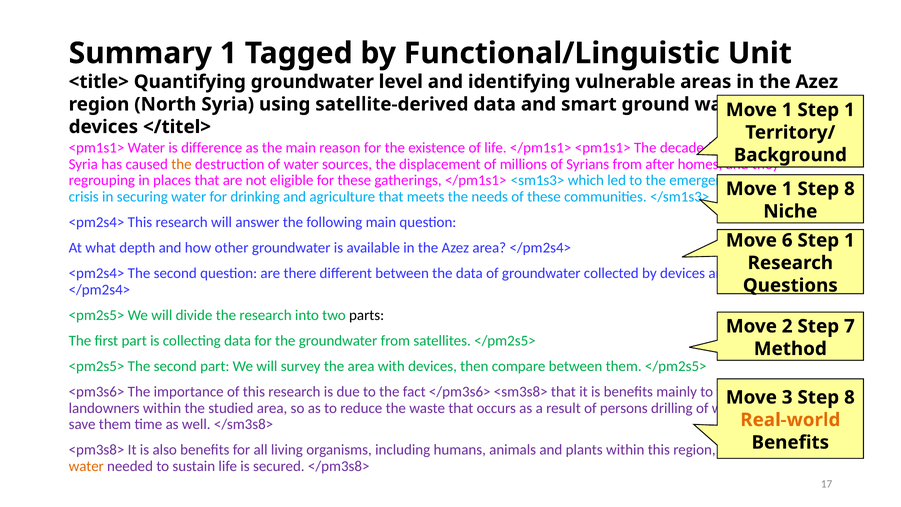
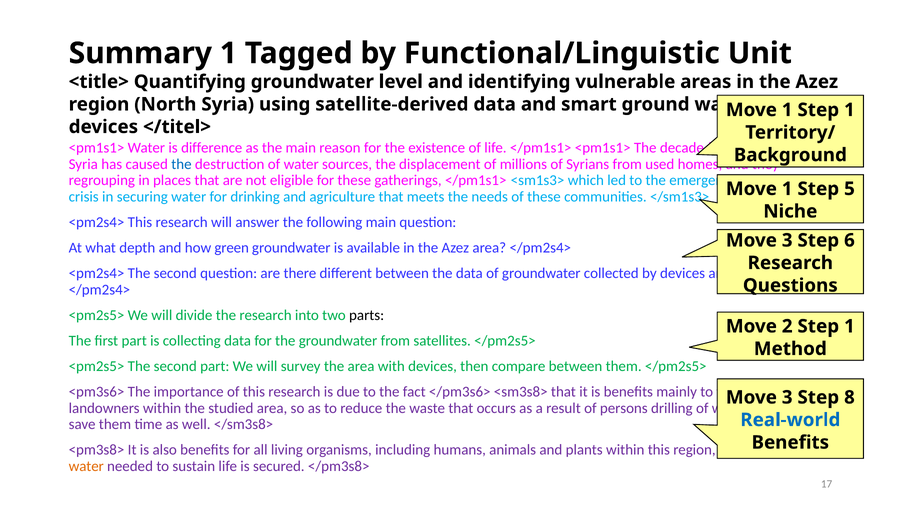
the colour: orange -> blue (181, 164)
after: after -> used (660, 164)
1 Step 8: 8 -> 5 (849, 189)
6: 6 -> 3 (787, 240)
1: 1 -> 6 (849, 240)
other: other -> green (232, 248)
2 Step 7: 7 -> 1 (849, 326)
Real-world colour: orange -> blue (790, 420)
